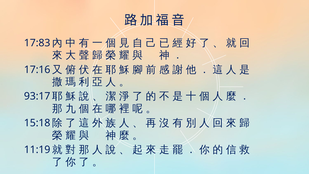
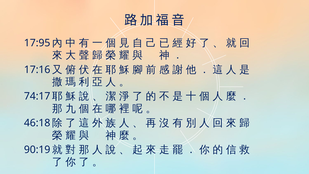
17:83: 17:83 -> 17:95 (37, 43)
93:17: 93:17 -> 74:17 (37, 96)
15:18: 15:18 -> 46:18 (37, 123)
11:19: 11:19 -> 90:19 (37, 150)
